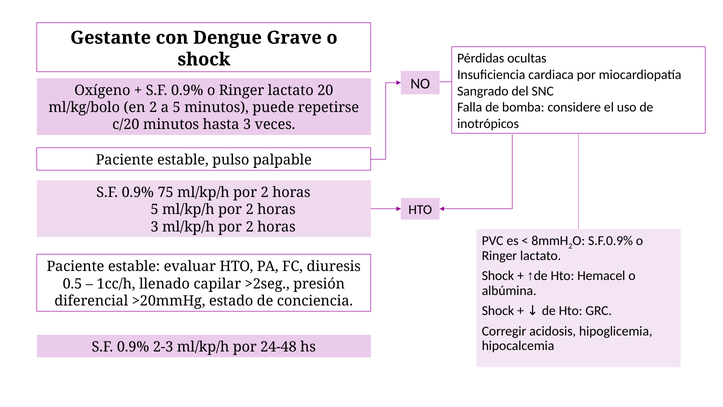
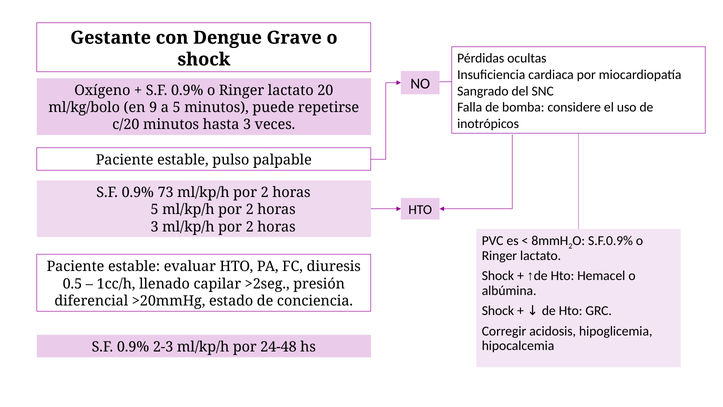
en 2: 2 -> 9 (153, 107)
75: 75 -> 73 (166, 192)
